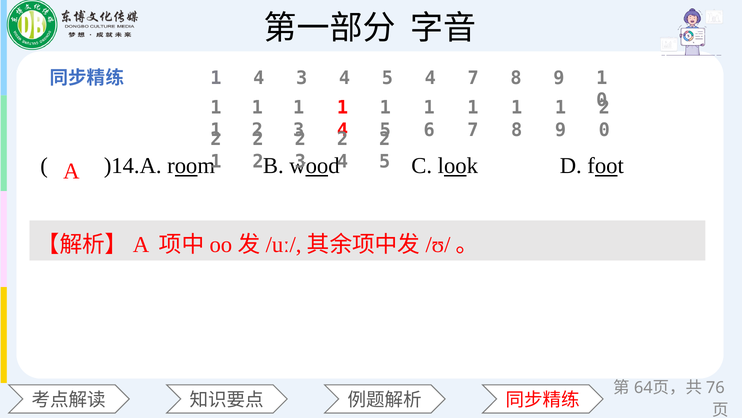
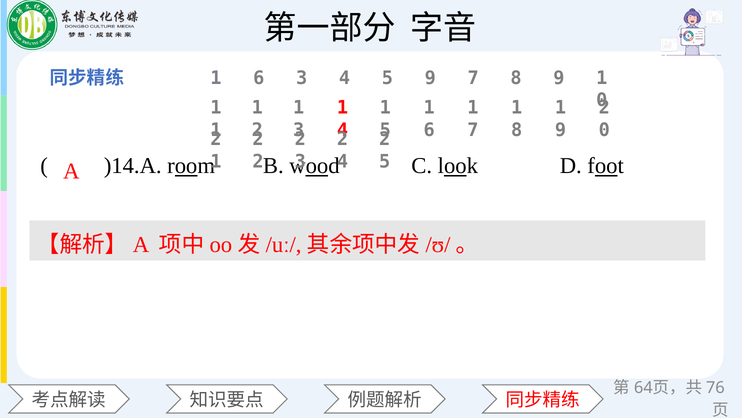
4: 4 -> 6 (259, 78)
5 4: 4 -> 9 (430, 78)
